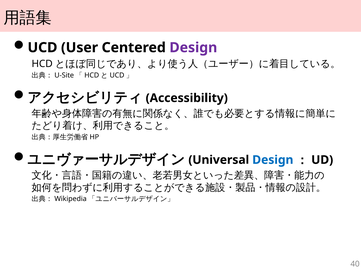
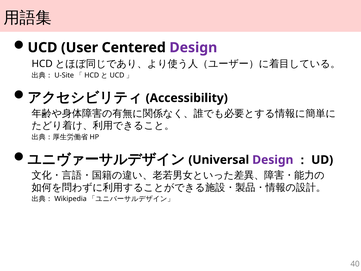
Design colour: blue -> purple (273, 160)
